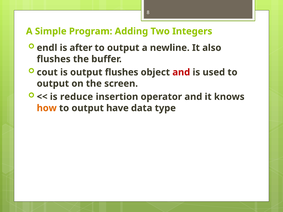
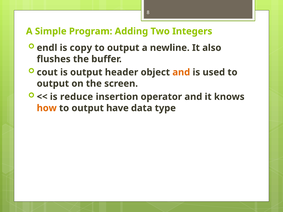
after: after -> copy (81, 48)
output flushes: flushes -> header (122, 72)
and colour: red -> orange (181, 72)
